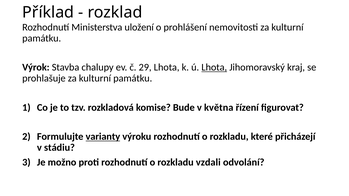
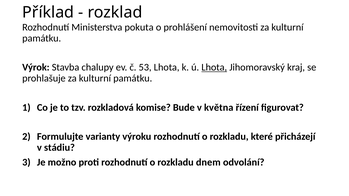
uložení: uložení -> pokuta (139, 27)
29: 29 -> 53 (145, 67)
varianty underline: present -> none (103, 137)
vzdali: vzdali -> dnem (208, 162)
